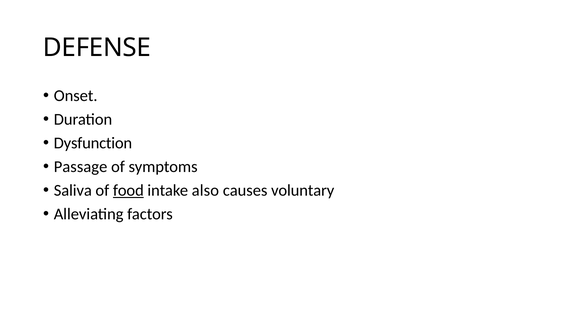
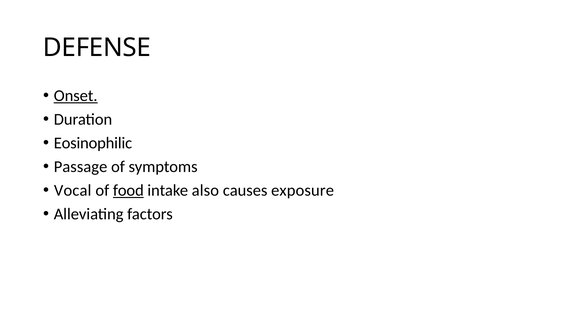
Onset underline: none -> present (76, 96)
Dysfunction: Dysfunction -> Eosinophilic (93, 143)
Saliva: Saliva -> Vocal (73, 191)
voluntary: voluntary -> exposure (303, 191)
